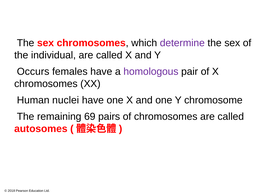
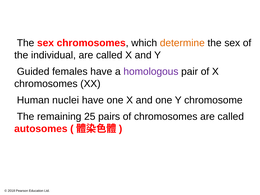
determine colour: purple -> orange (182, 43)
Occurs: Occurs -> Guided (33, 72)
69: 69 -> 25 (90, 117)
